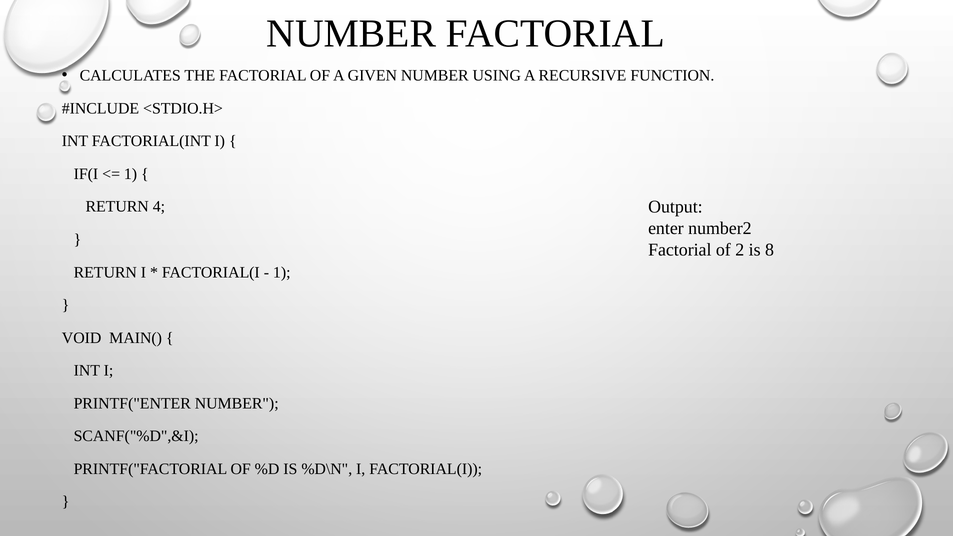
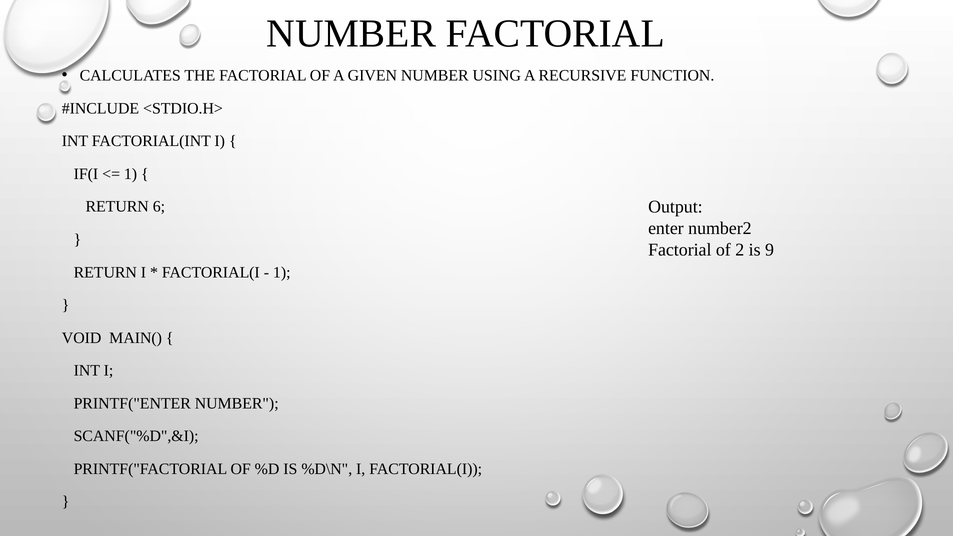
4: 4 -> 6 (159, 207)
8: 8 -> 9 (770, 250)
